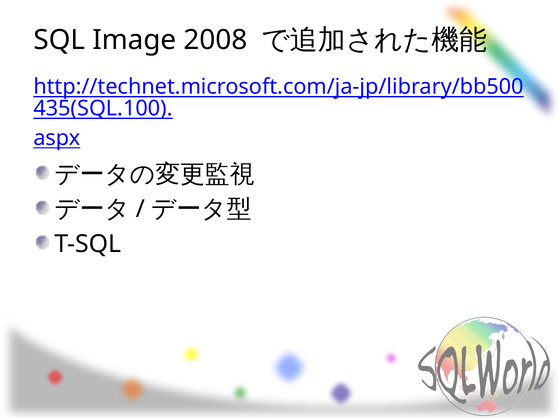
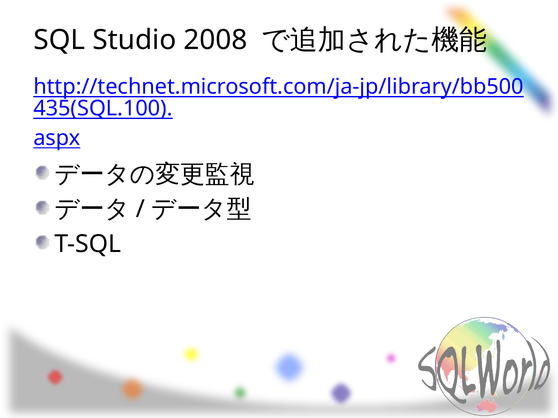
Image: Image -> Studio (134, 40)
